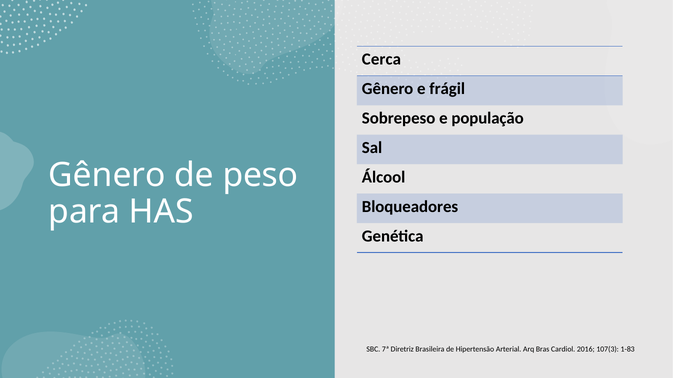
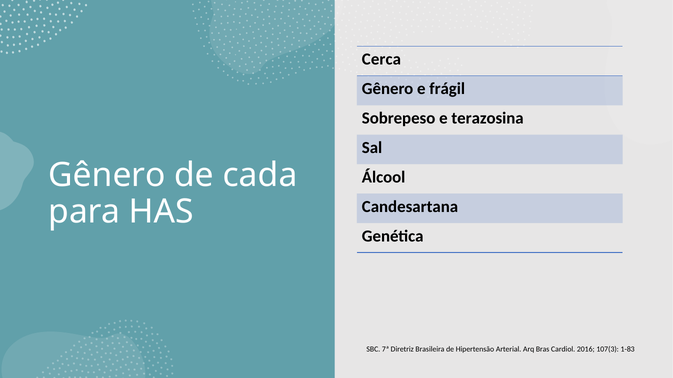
população: população -> terazosina (488, 118)
peso: peso -> cada (260, 175)
Bloqueadores: Bloqueadores -> Candesartana (410, 207)
